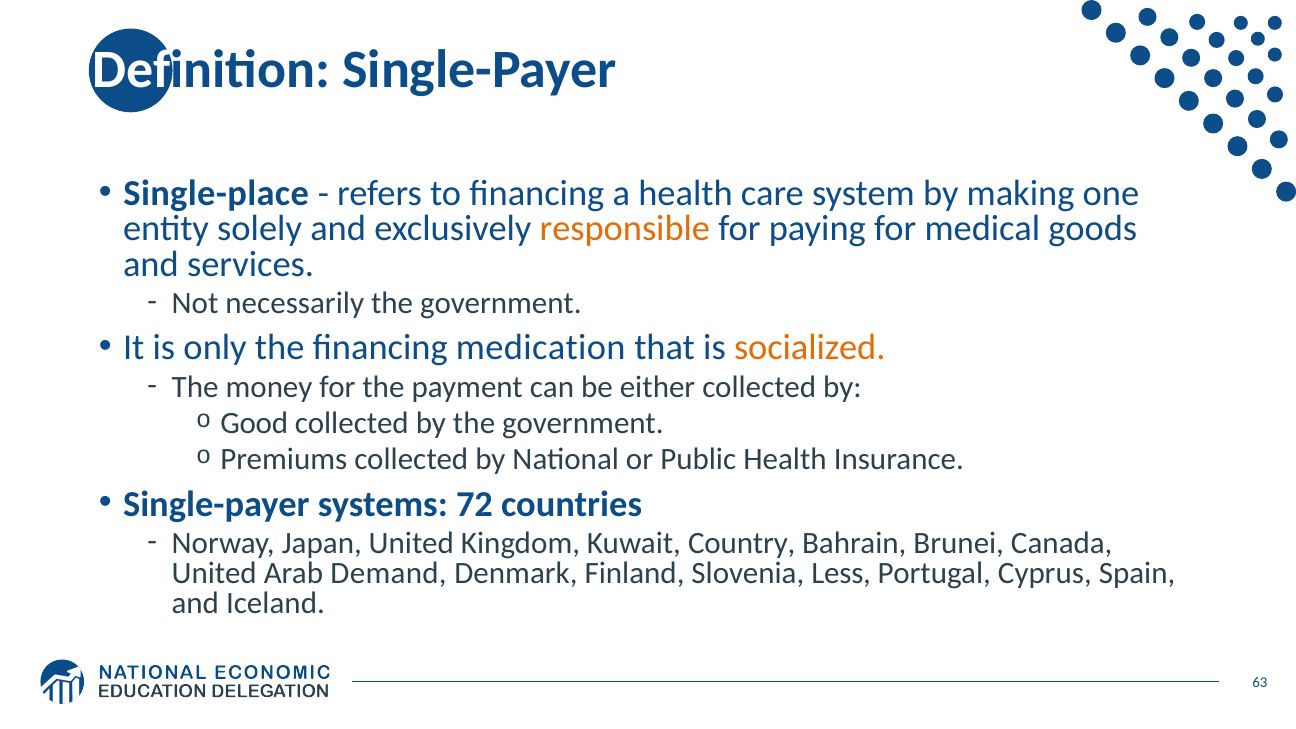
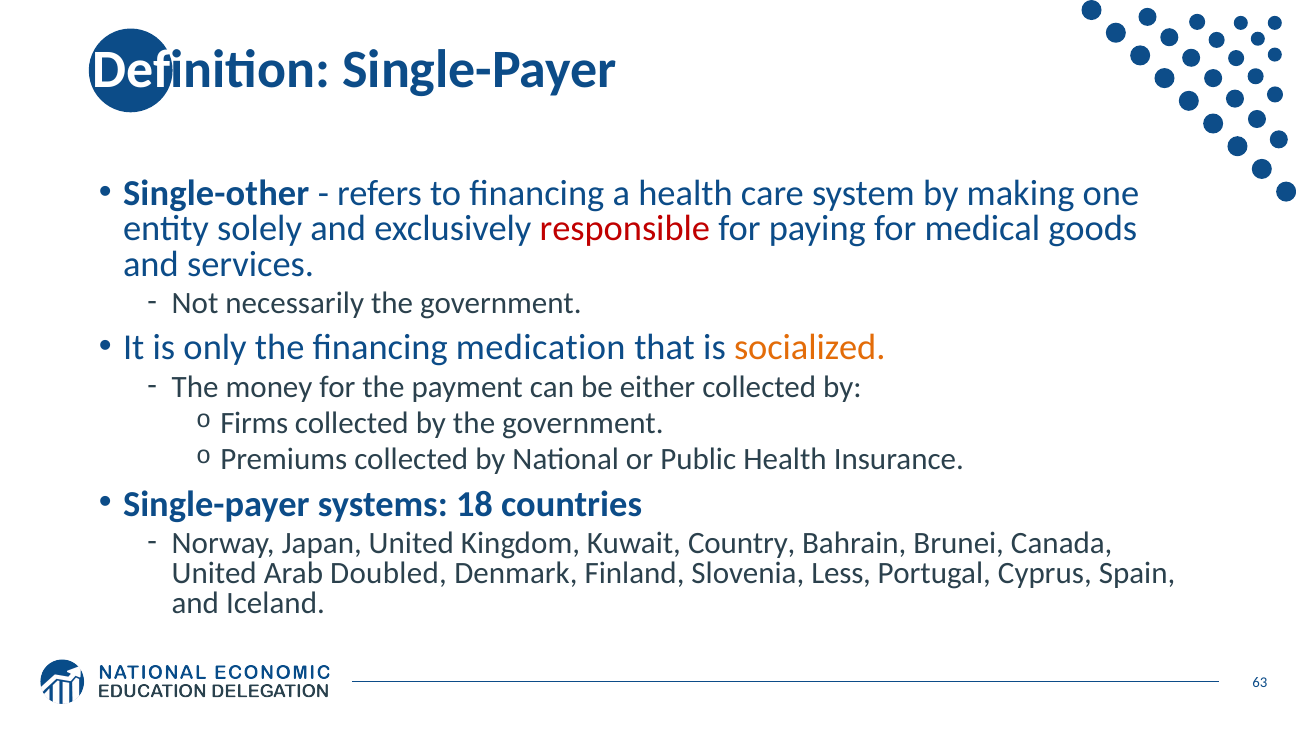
Single-place: Single-place -> Single-other (216, 193)
responsible colour: orange -> red (625, 229)
Good: Good -> Firms (254, 423)
72: 72 -> 18 (474, 504)
Demand: Demand -> Doubled (389, 573)
